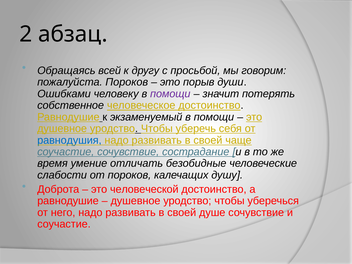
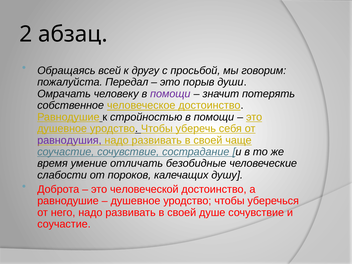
пожалуйста Пороков: Пороков -> Передал (127, 82)
Ошибками: Ошибками -> Омрачать (64, 94)
экзаменуемый: экзаменуемый -> стройностью (146, 117)
равнодушия colour: blue -> purple (69, 140)
